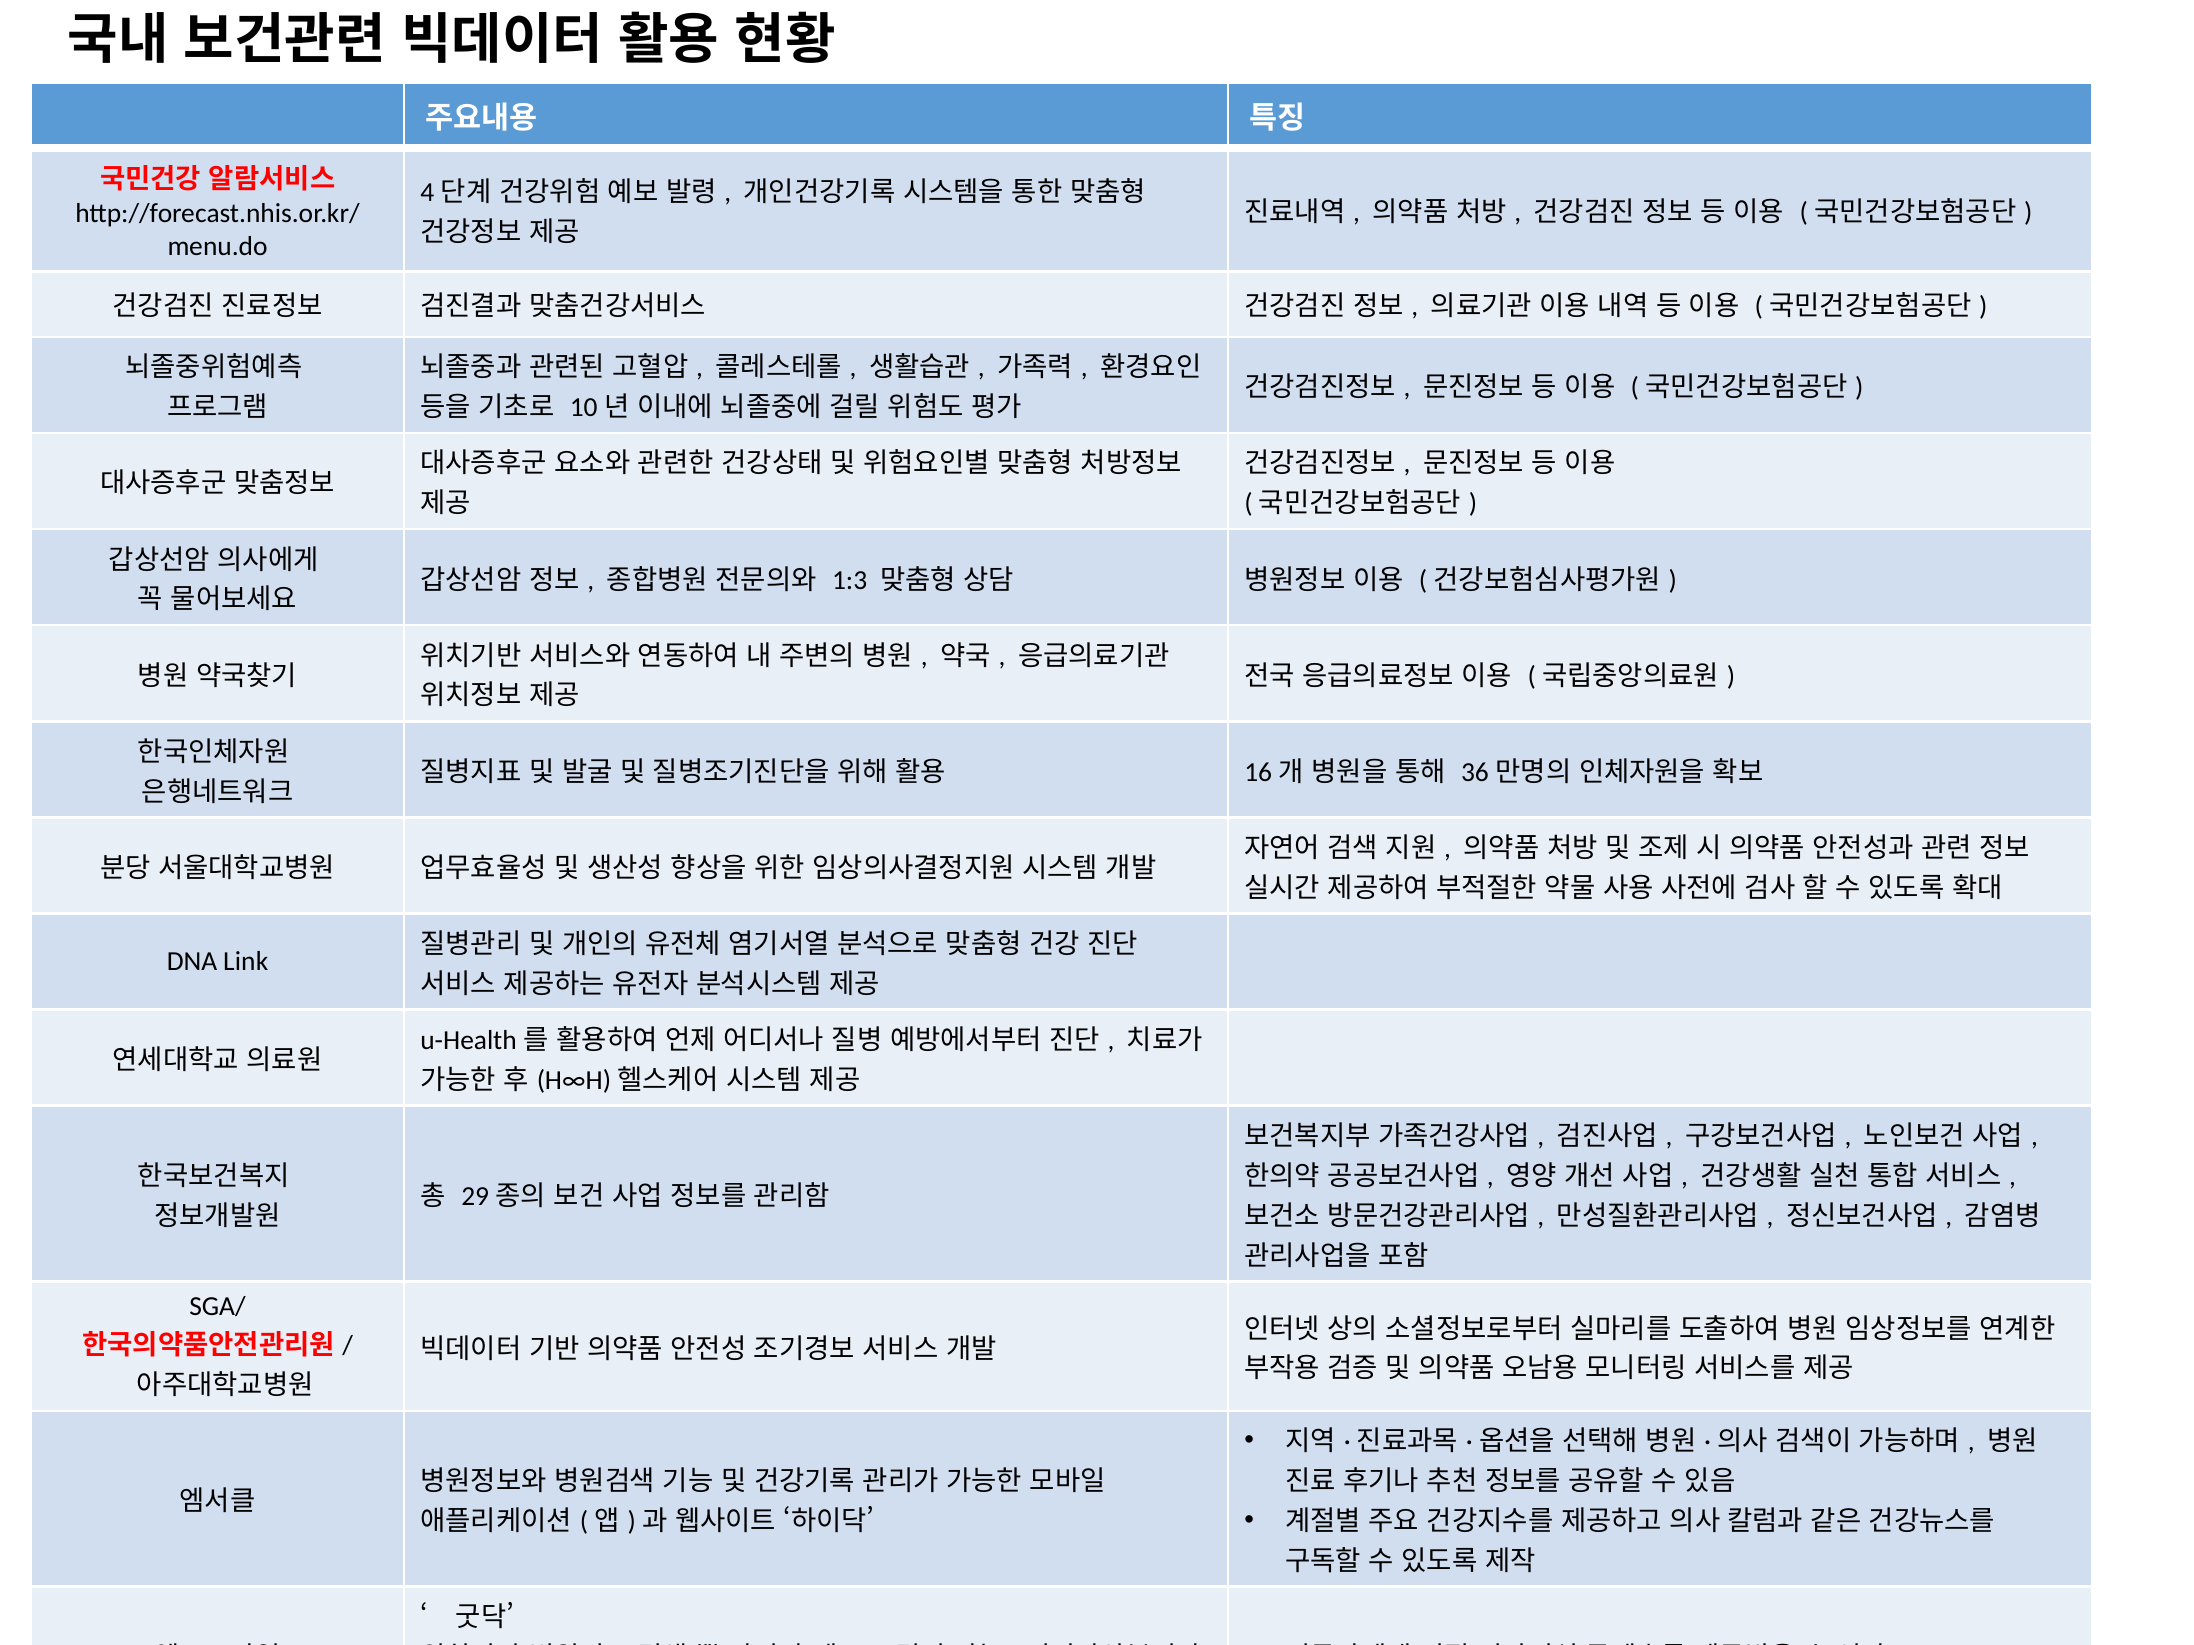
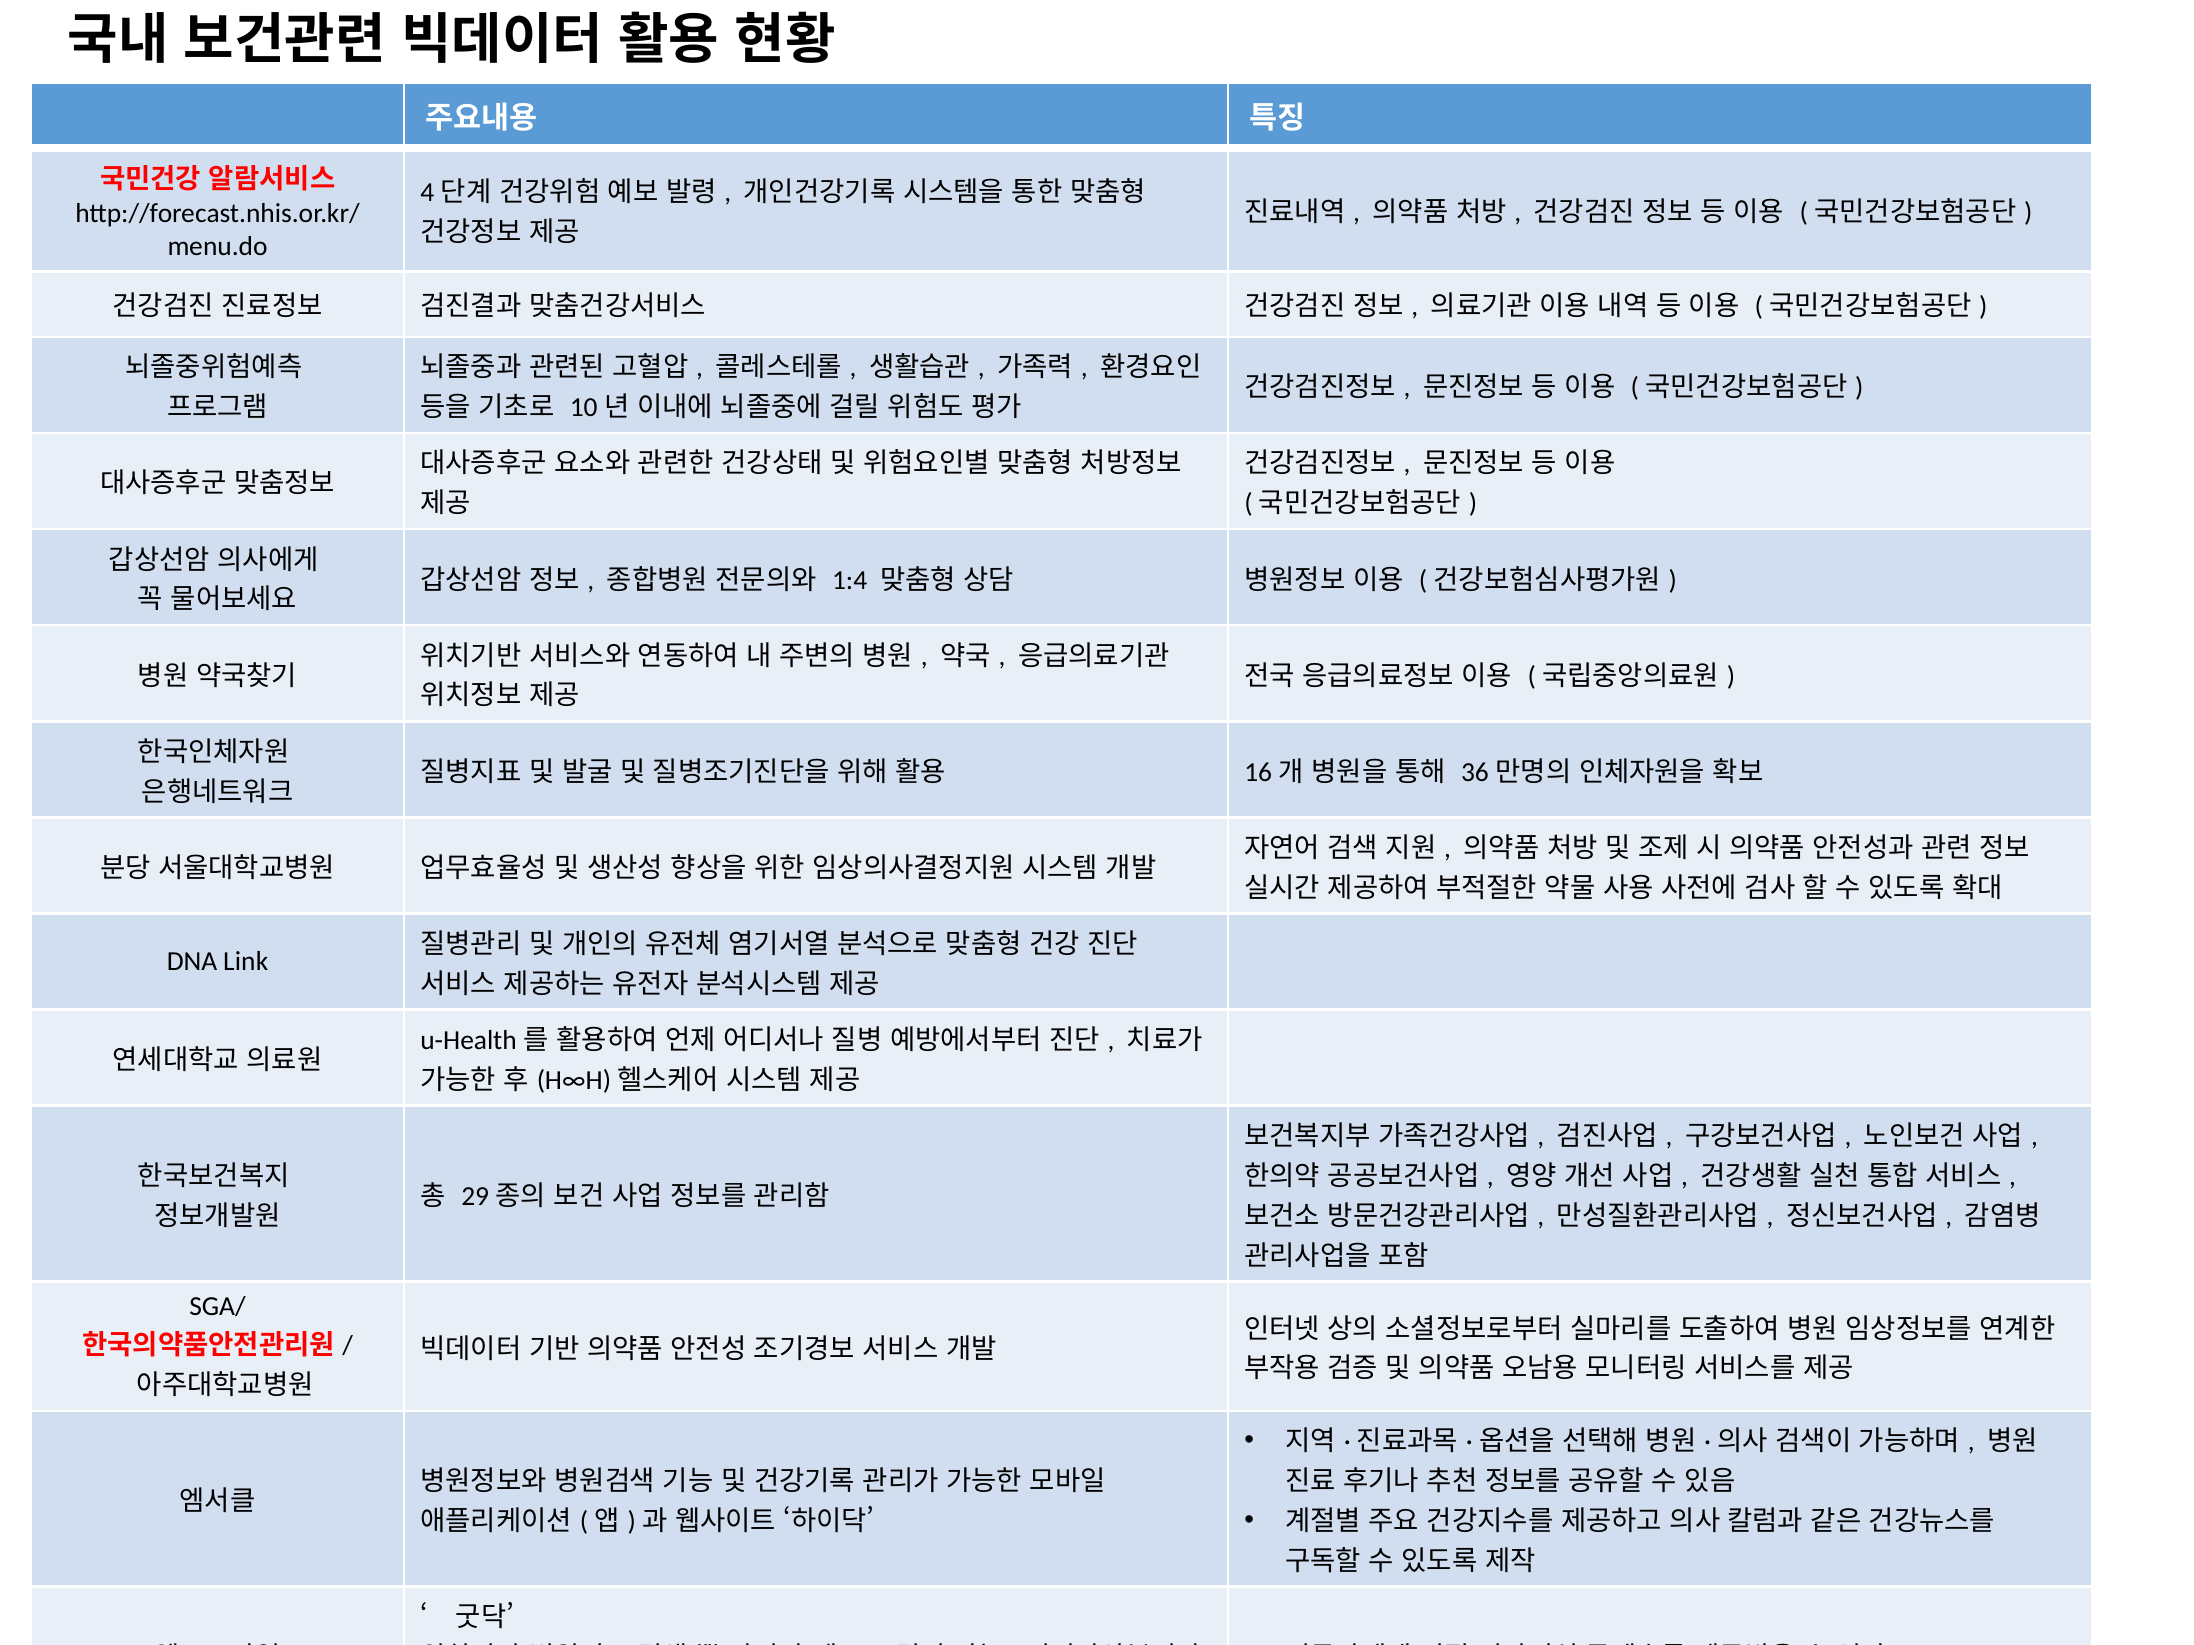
1:3: 1:3 -> 1:4 (850, 580)
